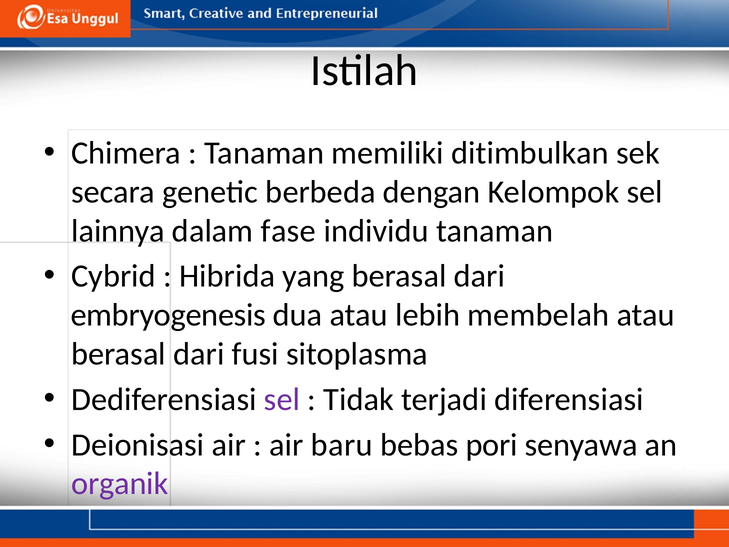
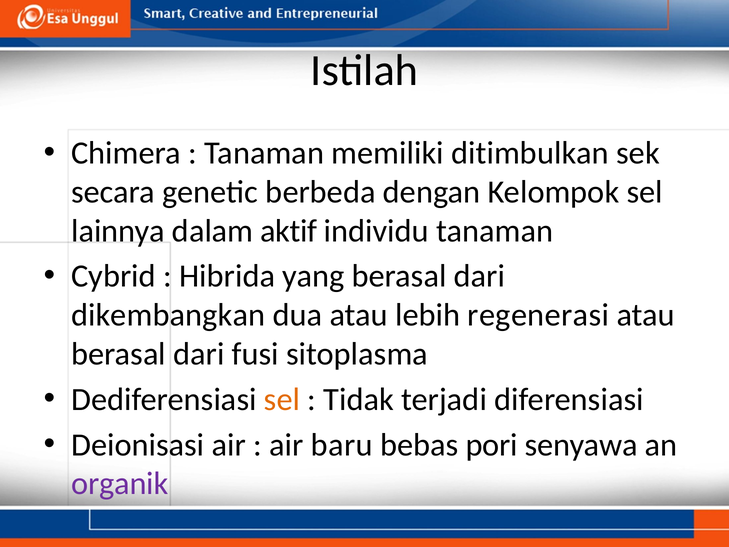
fase: fase -> aktif (289, 231)
embryogenesis: embryogenesis -> dikembangkan (168, 315)
membelah: membelah -> regenerasi (538, 315)
sel colour: purple -> orange (282, 399)
